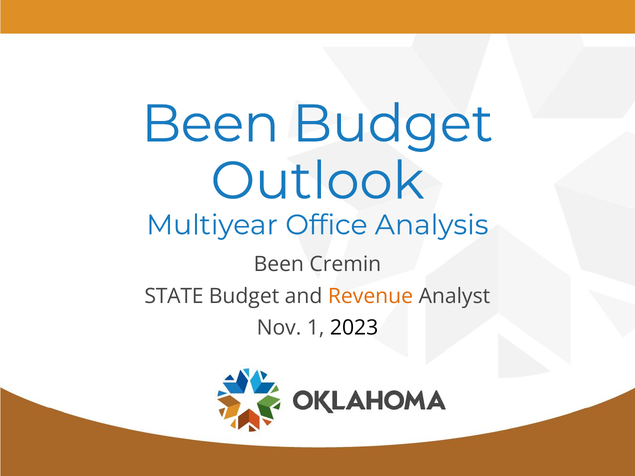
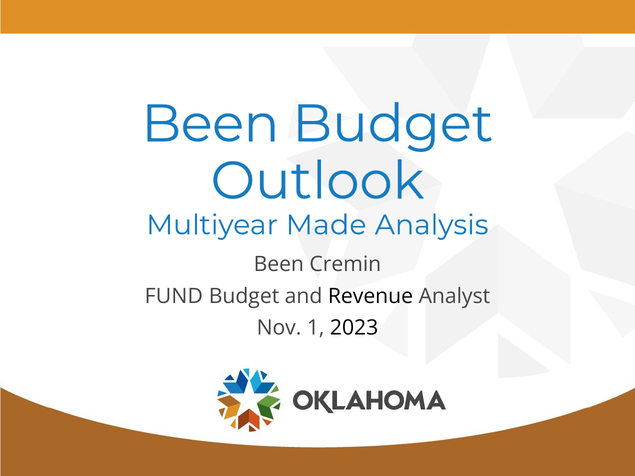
Office: Office -> Made (326, 225)
STATE: STATE -> FUND (174, 296)
Revenue colour: orange -> black (370, 296)
